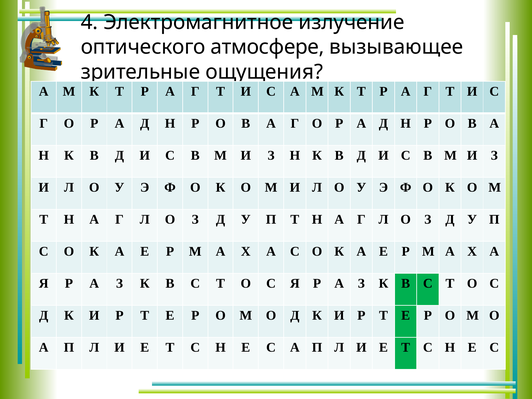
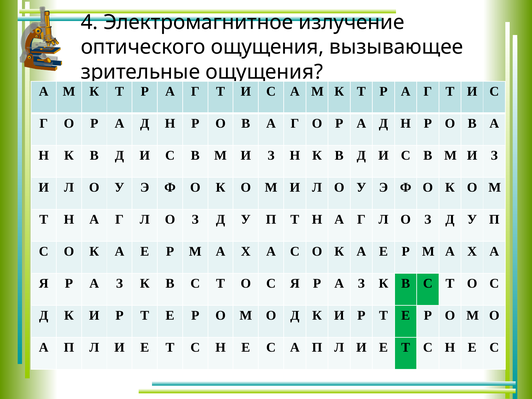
оптического атмосфере: атмосфере -> ощущения (267, 47)
